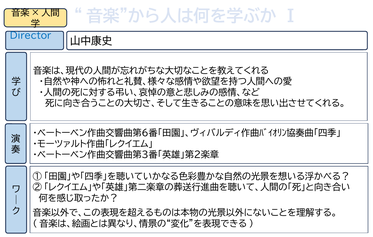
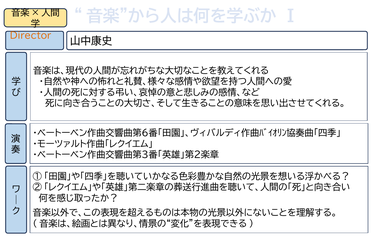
Director colour: blue -> orange (30, 36)
